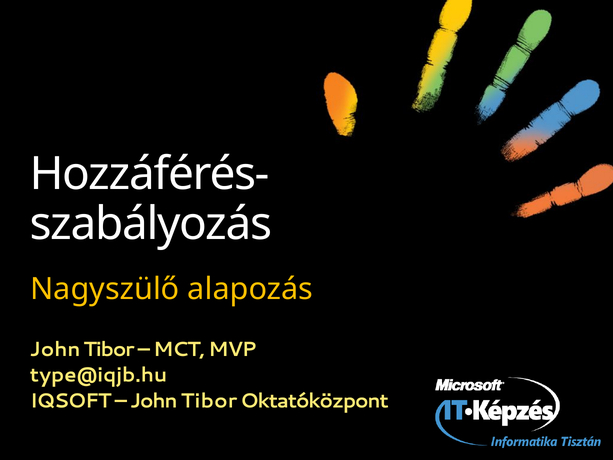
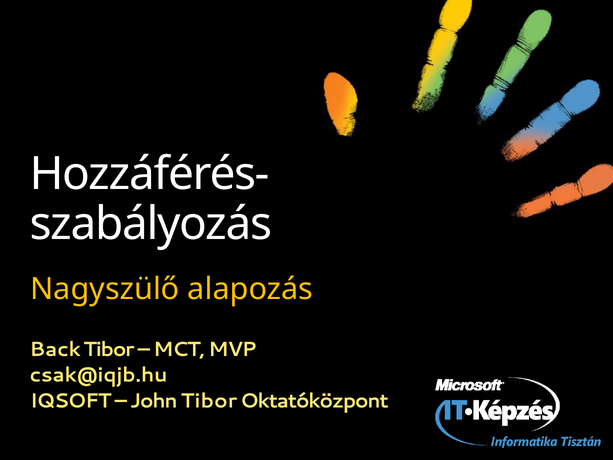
John: John -> Back (55, 349)
type@iqjb.hu: type@iqjb.hu -> csak@iqjb.hu (98, 375)
